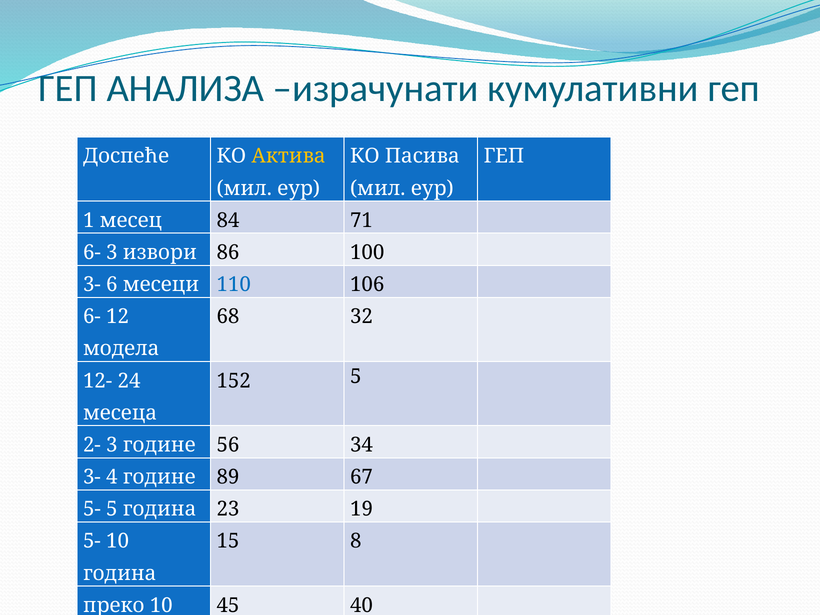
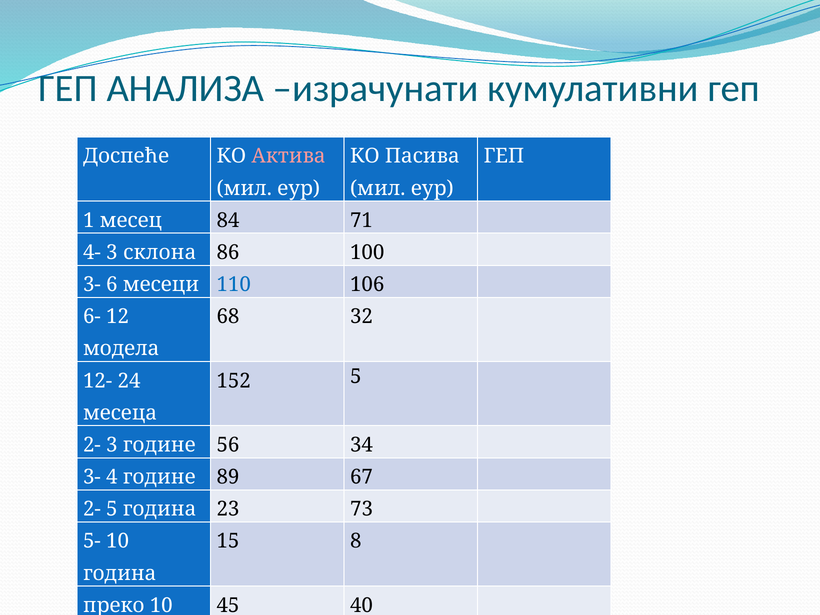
Актива colour: yellow -> pink (289, 156)
6-: 6- -> 4- (92, 252)
извори: извори -> склона (160, 252)
5-: 5- -> 2- (92, 509)
19: 19 -> 73 (362, 509)
